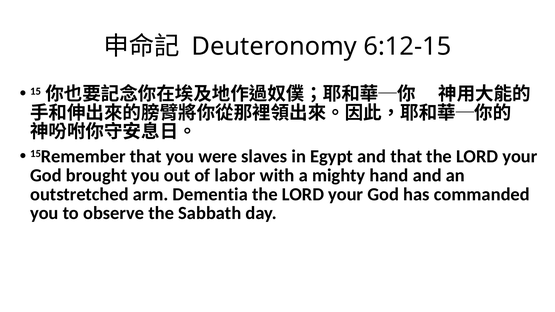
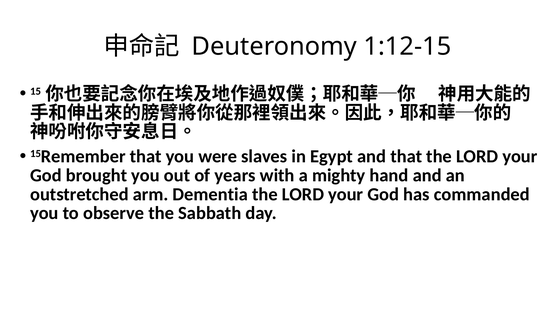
6:12-15: 6:12-15 -> 1:12-15 (407, 47)
labor: labor -> years (235, 175)
